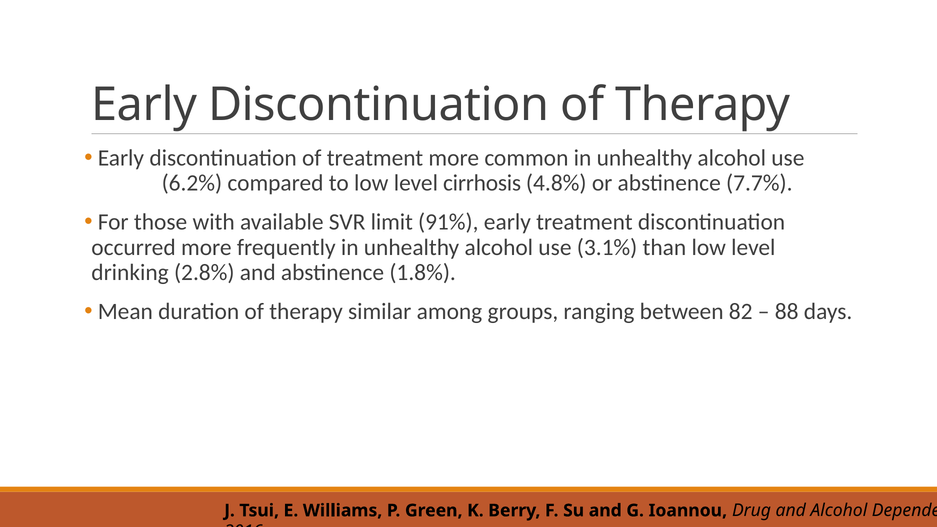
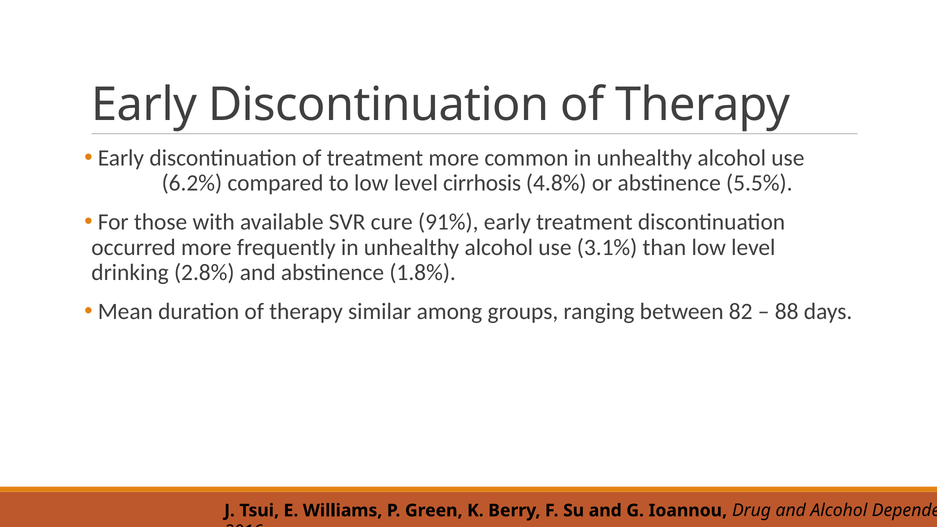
7.7%: 7.7% -> 5.5% (759, 183)
limit: limit -> cure (392, 222)
